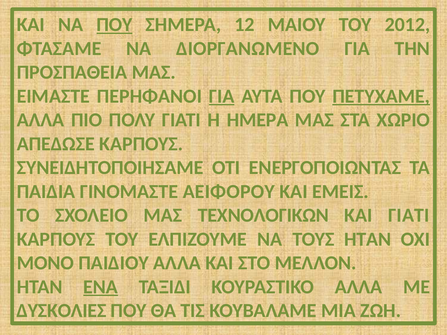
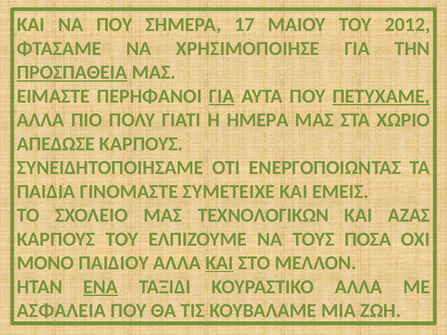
ΠΟΥ underline: present -> none (115, 25)
12: 12 -> 17 (244, 25)
ΔΙΟΡΓΑΝΩΜΕΝΟ: ΔΙΟΡΓΑΝΩΜΕΝΟ -> ΧΡΗΣΙΜΟΠΟΙΗΣΕ (248, 49)
ΠΡΟΣΠΑΘΕΙΑ underline: none -> present (72, 72)
ΑΕΙΦΟΡΟΥ: ΑΕΙΦΟΡΟΥ -> ΣΥΜΕΤΕΙΧΕ (229, 192)
ΚΑΙ ΓΙΑΤΙ: ΓΙΑΤΙ -> ΑΖΑΣ (409, 216)
ΤΟΥΣ ΗΤΑΝ: ΗΤΑΝ -> ΠΟΣΑ (368, 239)
ΚΑΙ underline: none -> present (220, 263)
ΔΥΣΚΟΛΙΕΣ: ΔΥΣΚΟΛΙΕΣ -> ΑΣΦΑΛΕΙΑ (61, 311)
